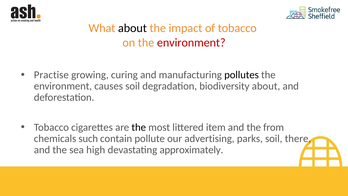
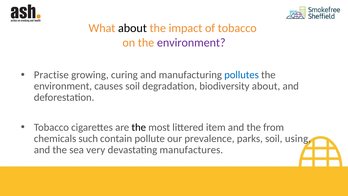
environment colour: red -> purple (191, 43)
pollutes colour: black -> blue (242, 75)
advertising: advertising -> prevalence (210, 138)
there: there -> using (298, 138)
high: high -> very (96, 150)
approximately: approximately -> manufactures (191, 150)
